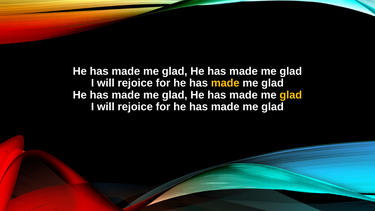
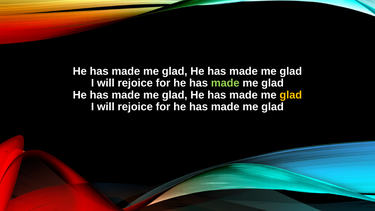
made colour: yellow -> light green (225, 83)
